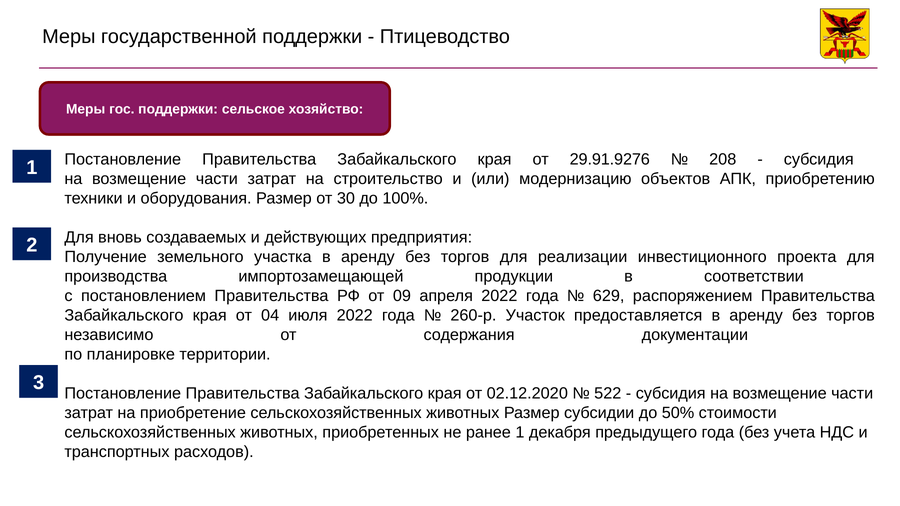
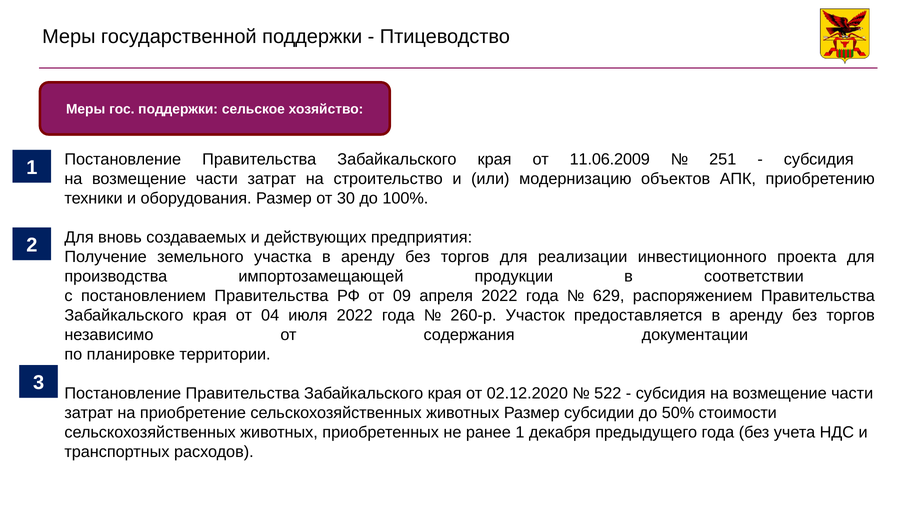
29.91.9276: 29.91.9276 -> 11.06.2009 (610, 159)
208: 208 -> 251 (723, 159)
